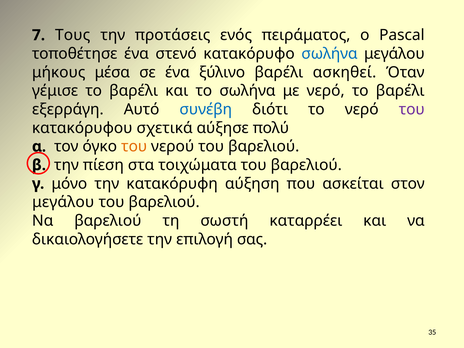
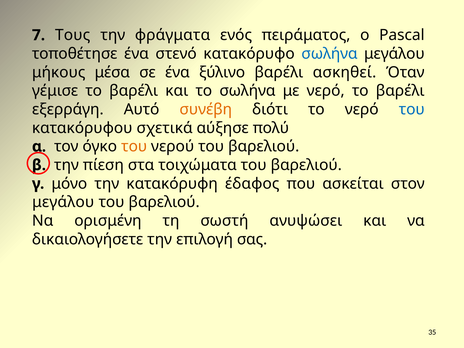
προτάσεις: προτάσεις -> φράγματα (173, 35)
συνέβη colour: blue -> orange (206, 109)
του colour: purple -> blue (412, 109)
αύξηση: αύξηση -> έδαφος (252, 184)
Να βαρελιού: βαρελιού -> ορισμένη (108, 221)
καταρρέει: καταρρέει -> ανυψώσει (306, 221)
